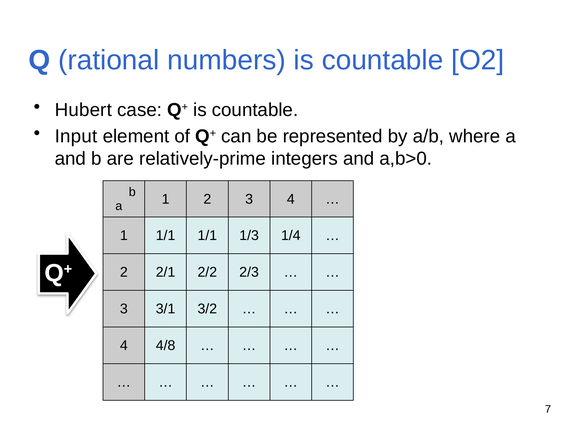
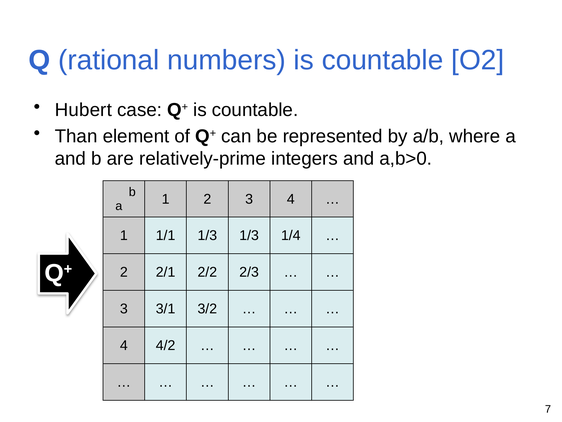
Input: Input -> Than (76, 136)
1/1 1/1: 1/1 -> 1/3 (207, 235)
4/8: 4/8 -> 4/2 (166, 345)
